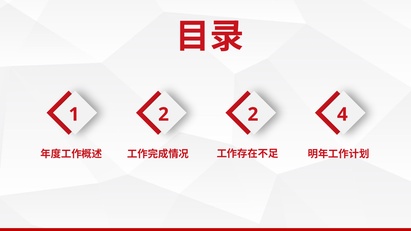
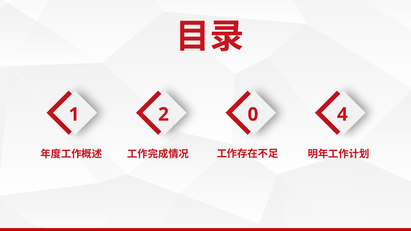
2 2: 2 -> 0 (253, 115)
